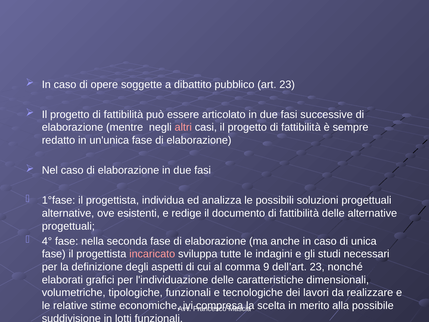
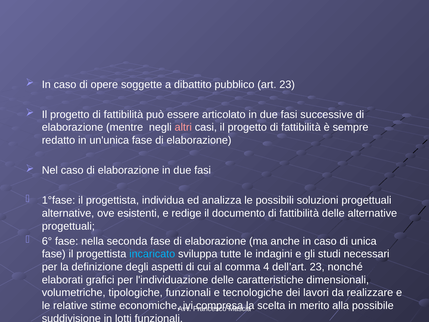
4°: 4° -> 6° (47, 241)
incaricato colour: pink -> light blue (152, 254)
9: 9 -> 4 (266, 267)
